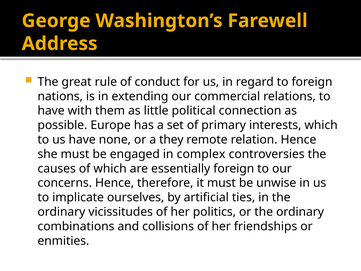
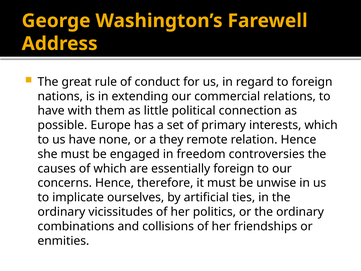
complex: complex -> freedom (201, 154)
